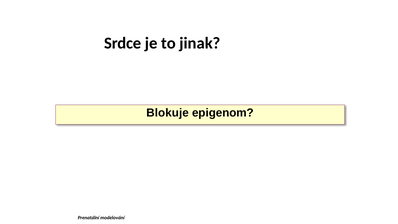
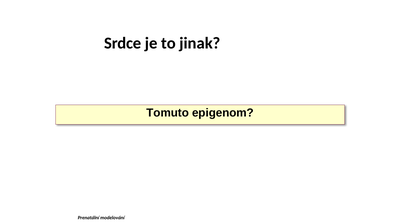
Blokuje: Blokuje -> Tomuto (168, 113)
